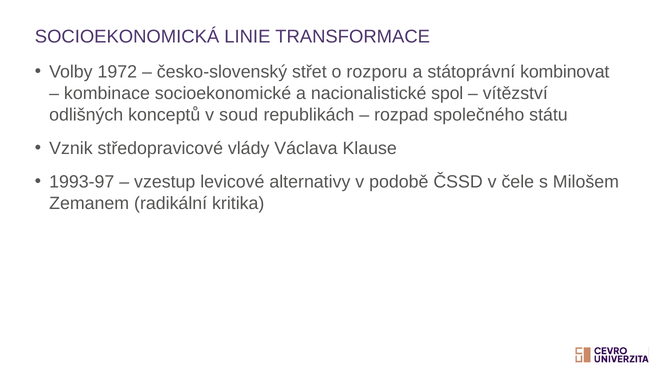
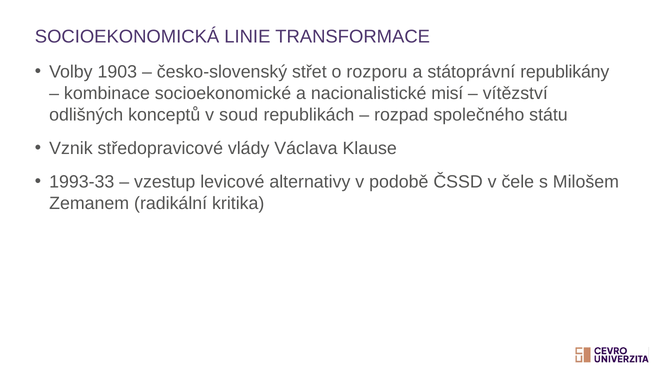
1972: 1972 -> 1903 (117, 72)
kombinovat: kombinovat -> republikány (565, 72)
spol: spol -> misí (447, 93)
1993-97: 1993-97 -> 1993-33 (82, 182)
